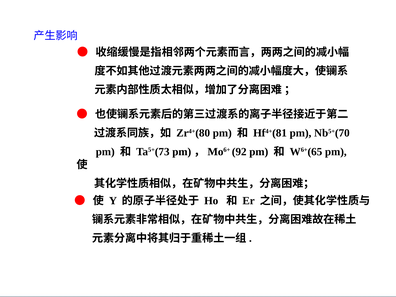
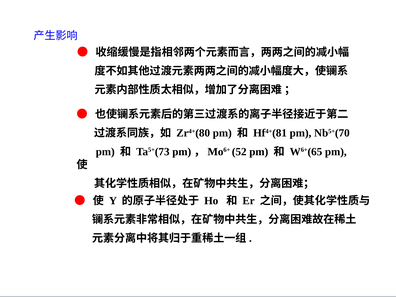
92: 92 -> 52 (239, 152)
